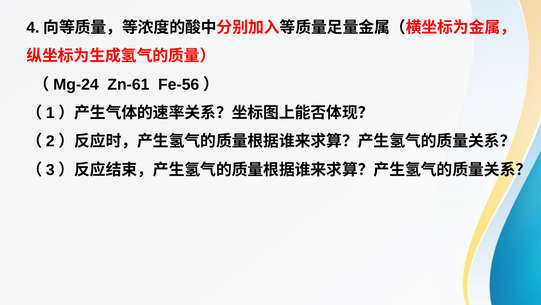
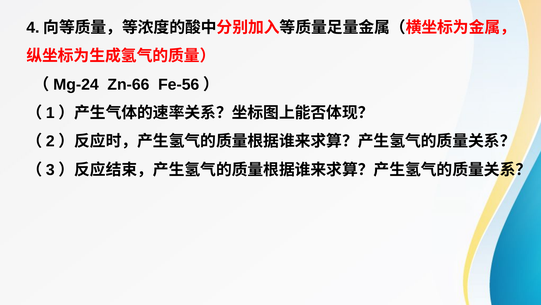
Zn-61: Zn-61 -> Zn-66 (128, 84)
